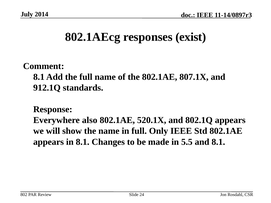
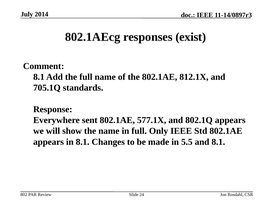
807.1X: 807.1X -> 812.1X (194, 77)
912.1Q: 912.1Q -> 705.1Q (47, 88)
also: also -> sent (90, 120)
520.1X: 520.1X -> 577.1X (152, 120)
